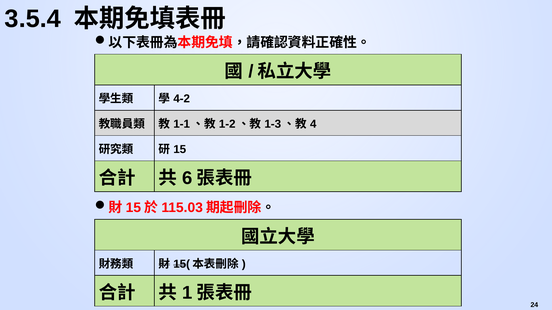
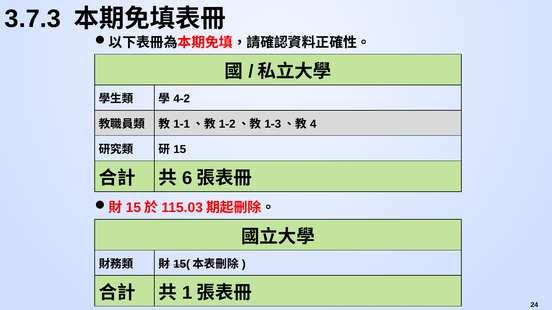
3.5.4: 3.5.4 -> 3.7.3 (33, 19)
